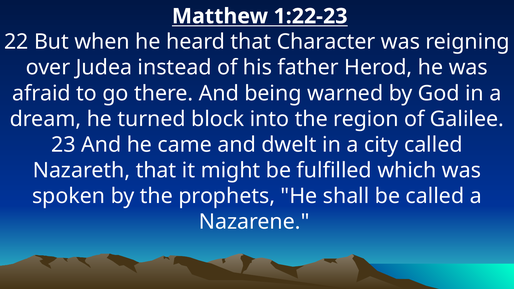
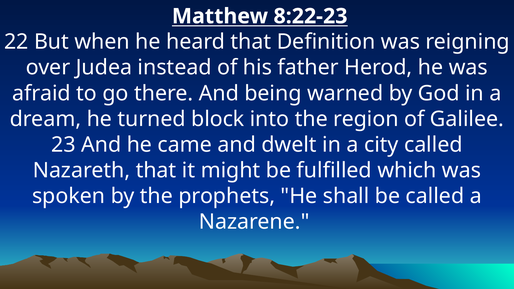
1:22-23: 1:22-23 -> 8:22-23 (311, 16)
Character: Character -> Definition (326, 42)
